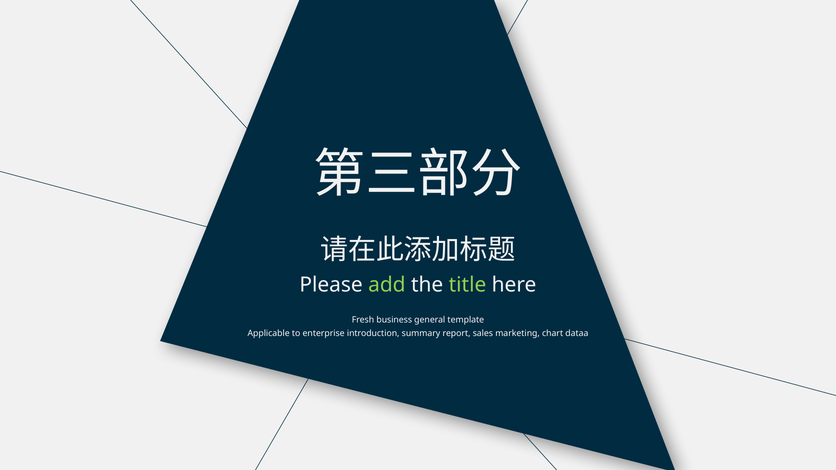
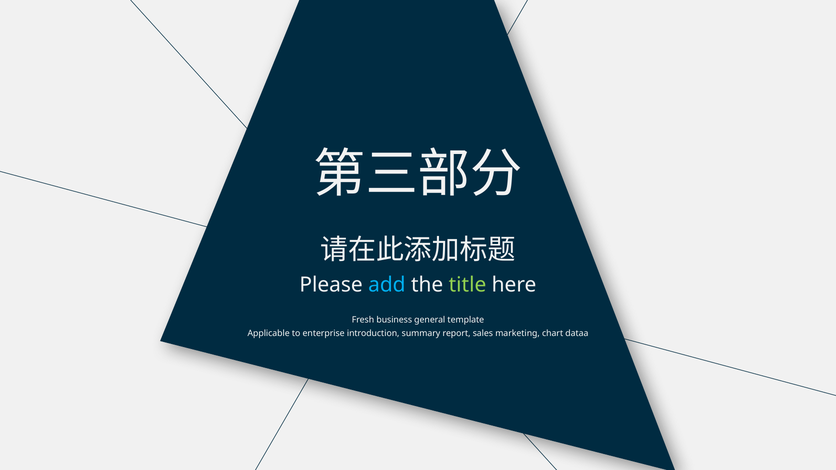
add colour: light green -> light blue (387, 285)
